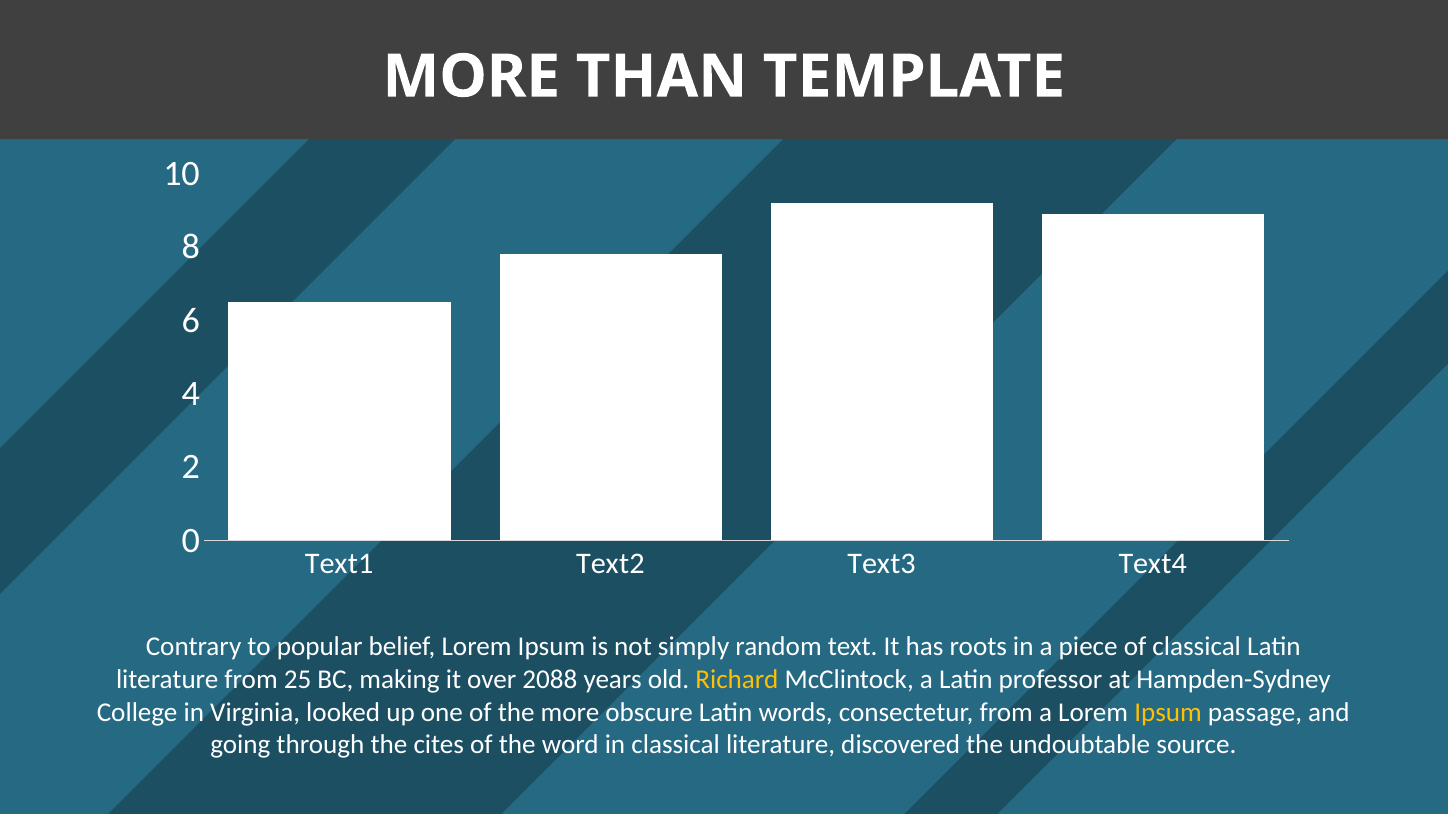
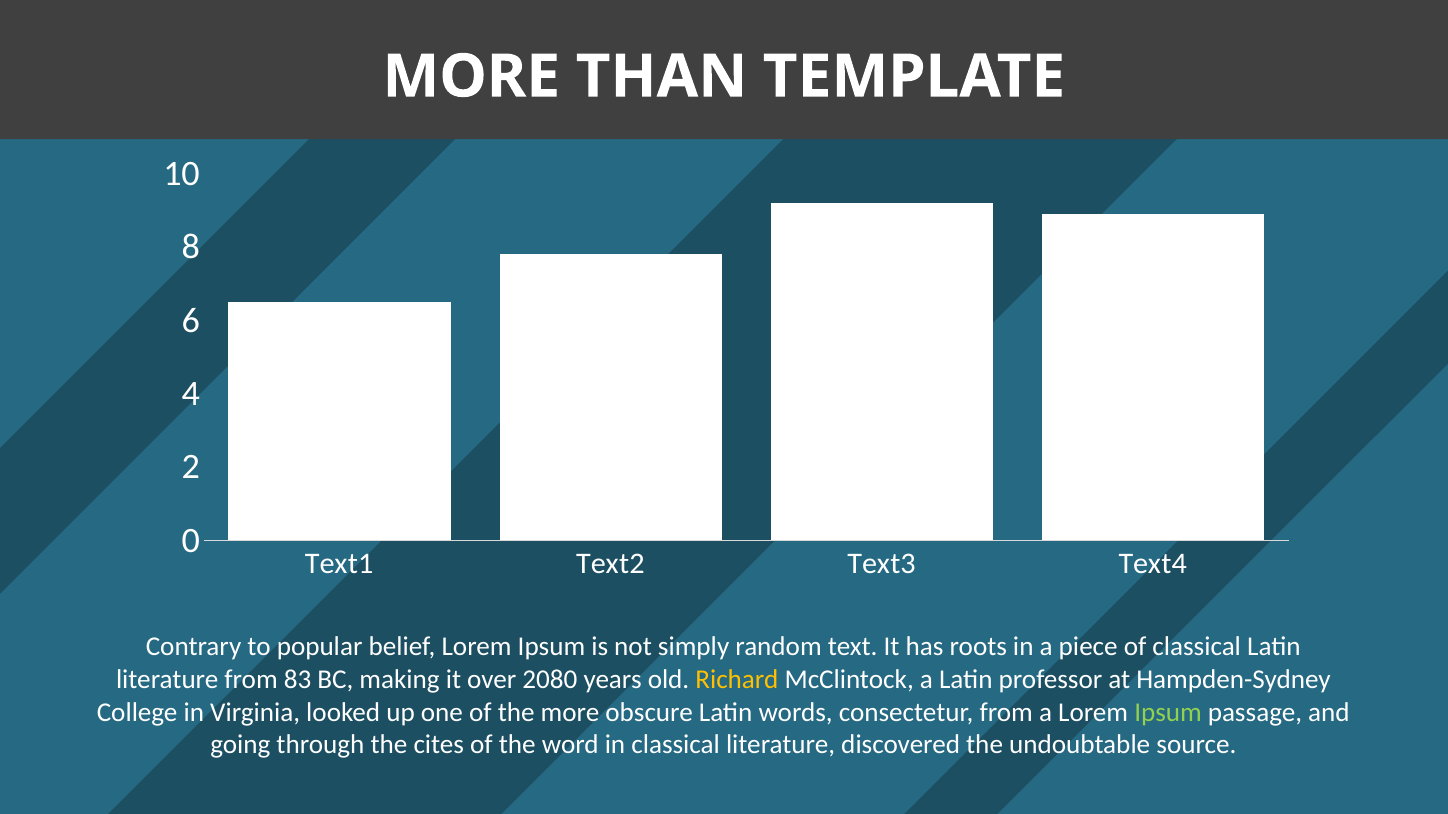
25: 25 -> 83 (298, 680)
2088: 2088 -> 2080 (550, 680)
Ipsum colour: yellow -> light green (1168, 713)
